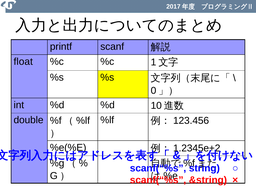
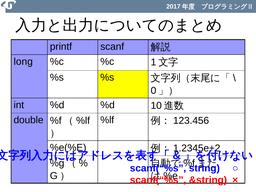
float: float -> long (23, 62)
